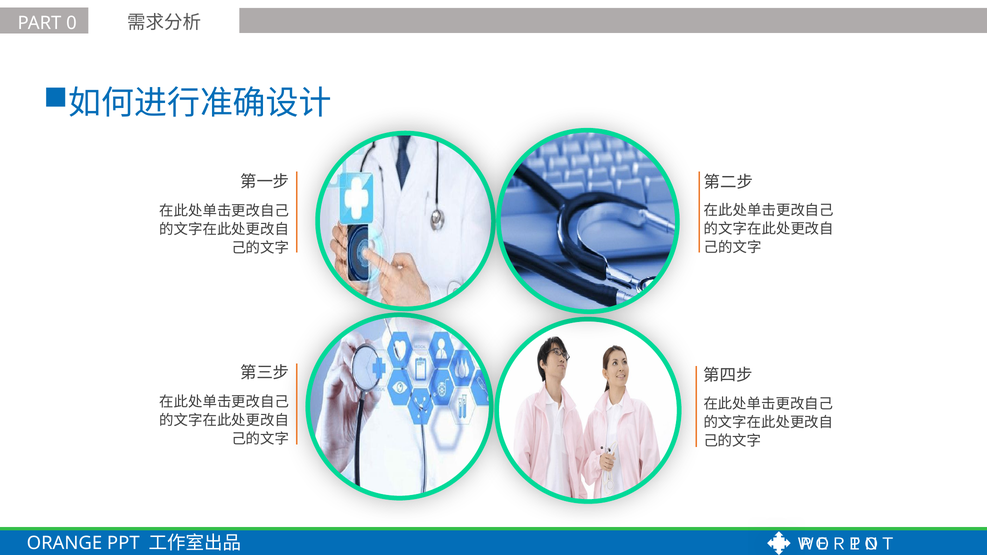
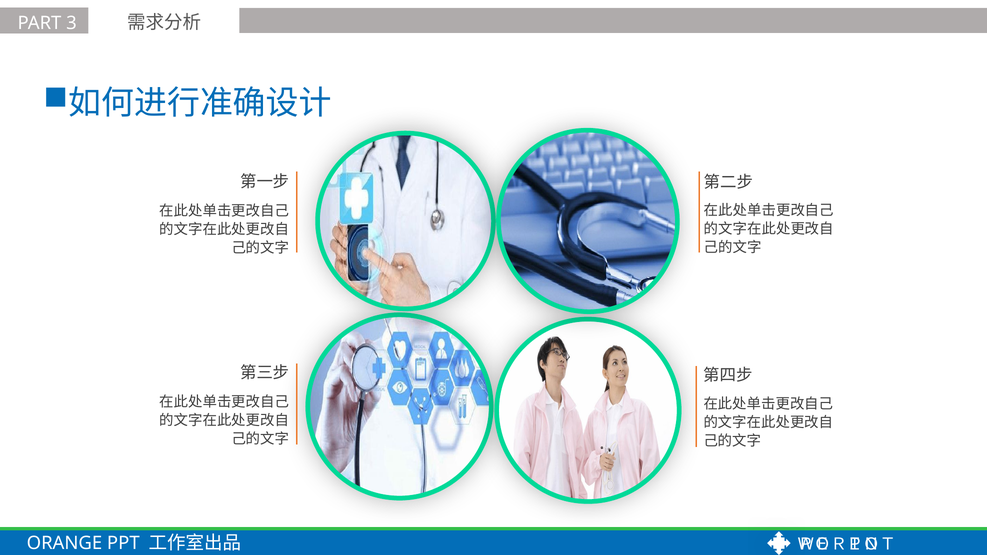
0: 0 -> 3 (71, 23)
